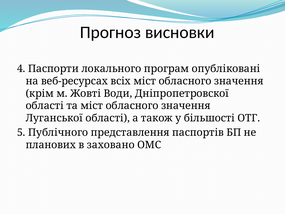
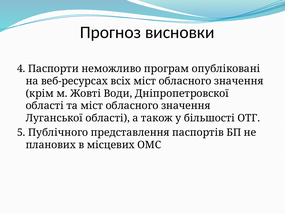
локального: локального -> неможливо (111, 69)
заховано: заховано -> місцевих (111, 145)
